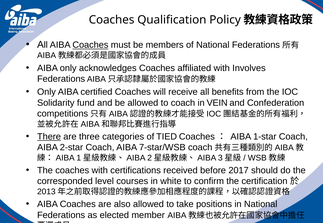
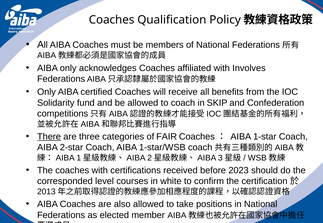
Coaches underline: present -> none (90, 45)
VEIN: VEIN -> SKIP (217, 103)
TIED: TIED -> FAIR (167, 137)
7-star/WSB: 7-star/WSB -> 1-star/WSB (162, 148)
2017: 2017 -> 2023 (239, 171)
